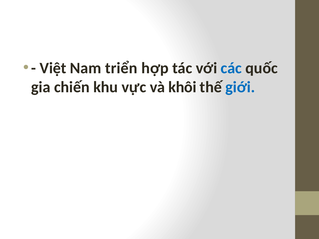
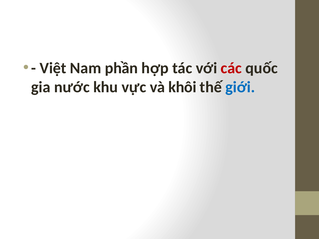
triển: triển -> phần (121, 68)
các colour: blue -> red (231, 68)
chiến: chiến -> nước (72, 87)
